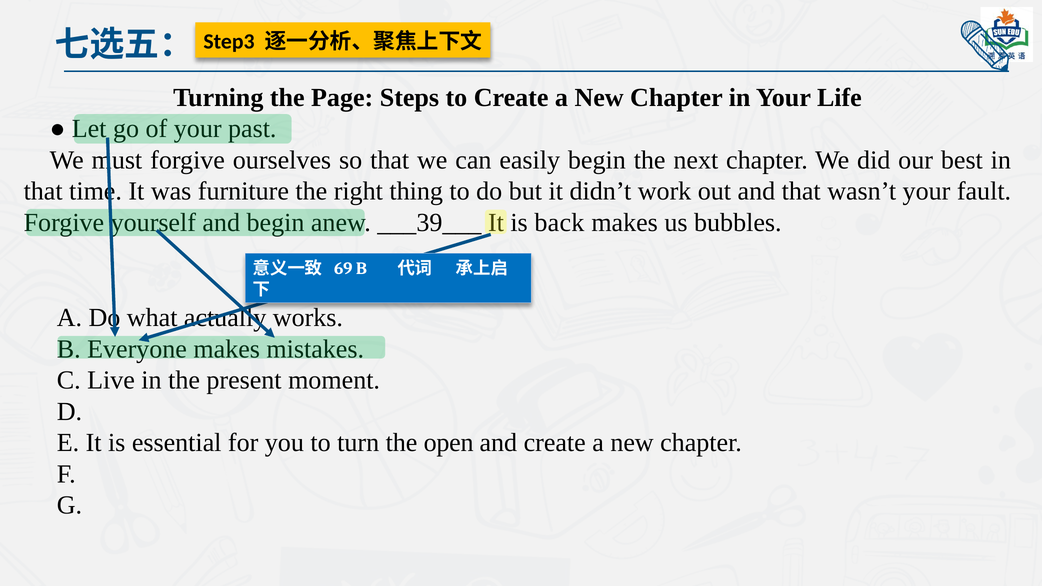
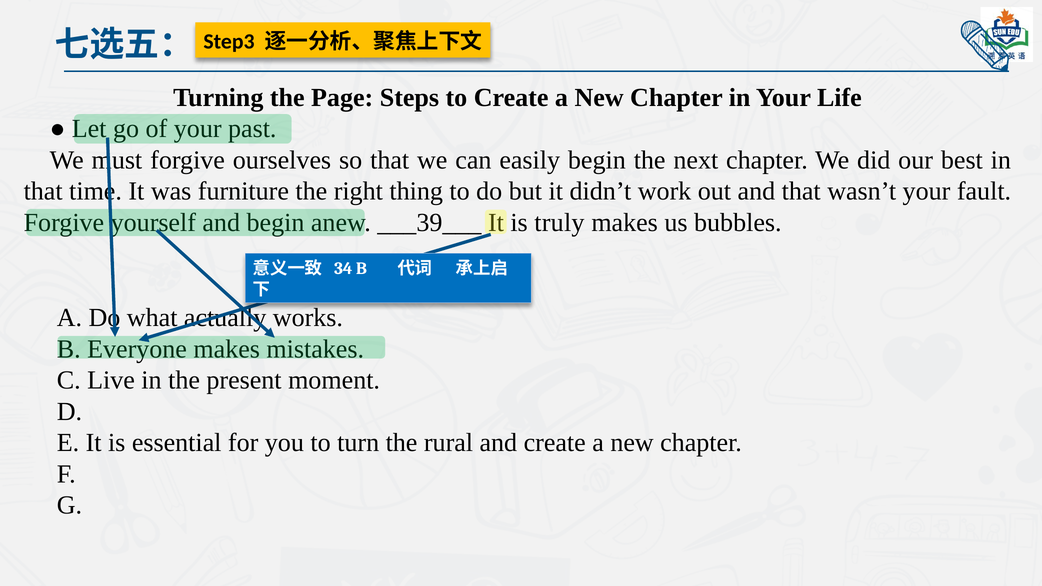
back: back -> truly (559, 223)
69: 69 -> 34 (343, 269)
open: open -> rural (448, 443)
